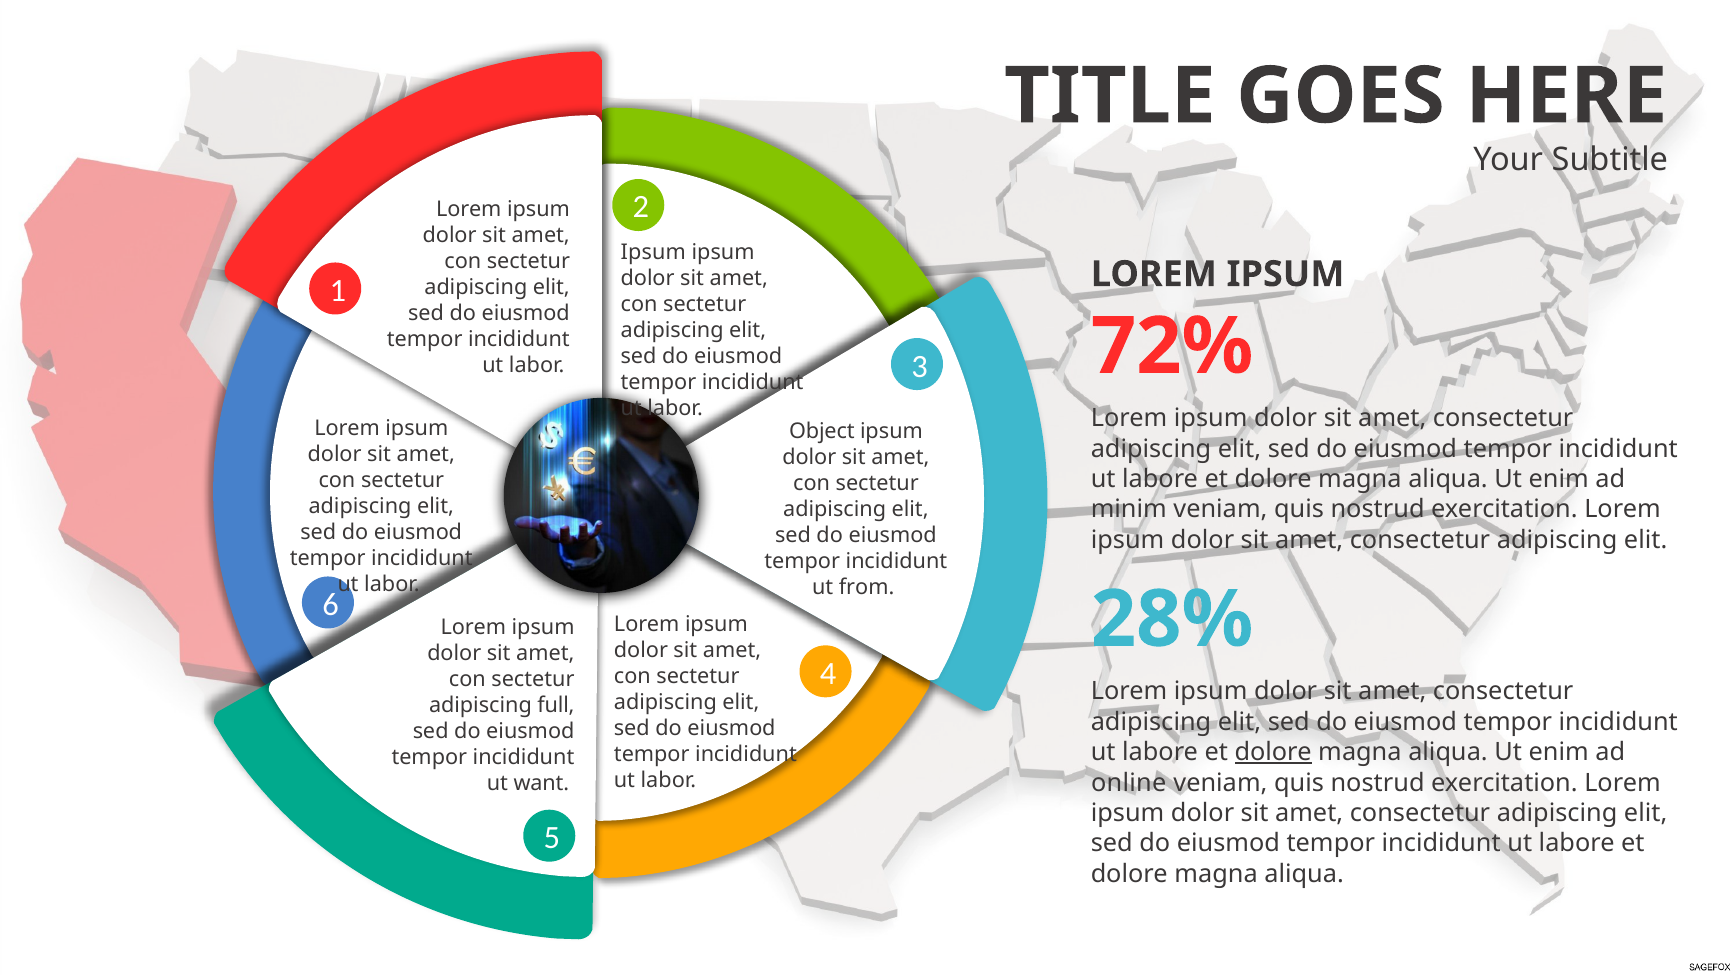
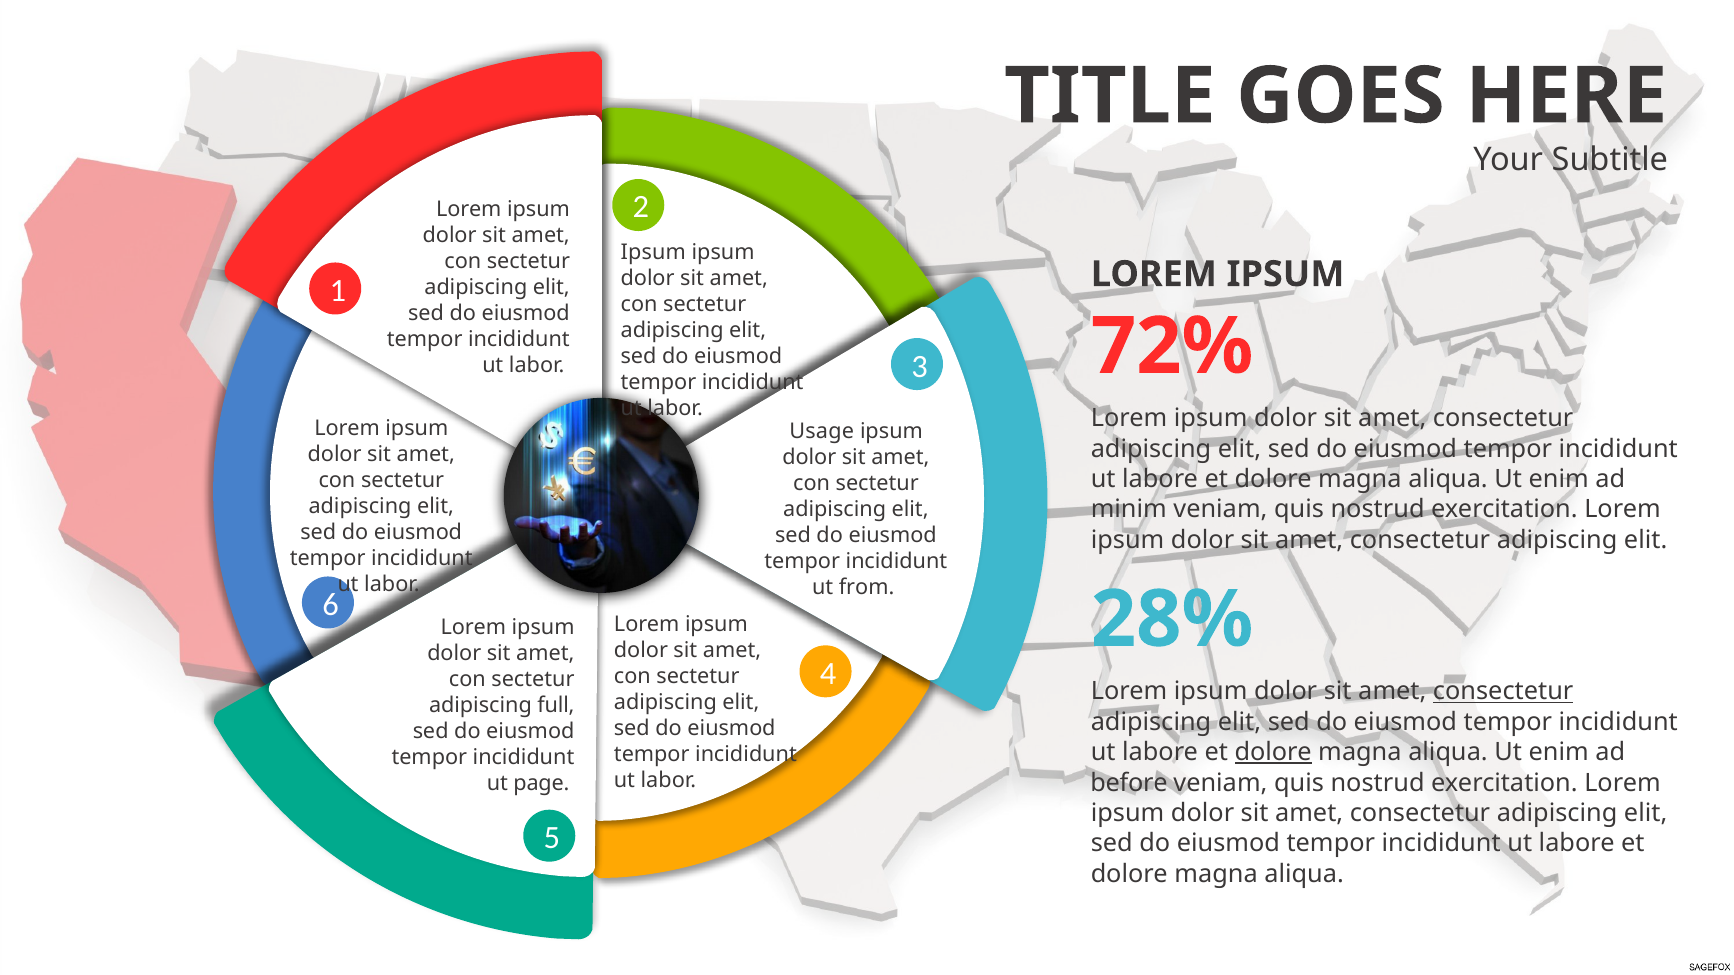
Object: Object -> Usage (822, 432)
consectetur underline: none -> present (1503, 692)
online: online -> before (1129, 783)
want: want -> page (541, 783)
